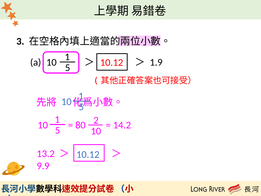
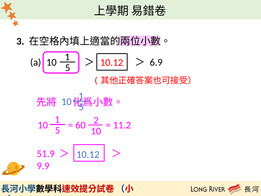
1.9: 1.9 -> 6.9 (156, 62)
80: 80 -> 60 (80, 125)
14.2: 14.2 -> 11.2 (122, 125)
13.2: 13.2 -> 51.9 (46, 154)
